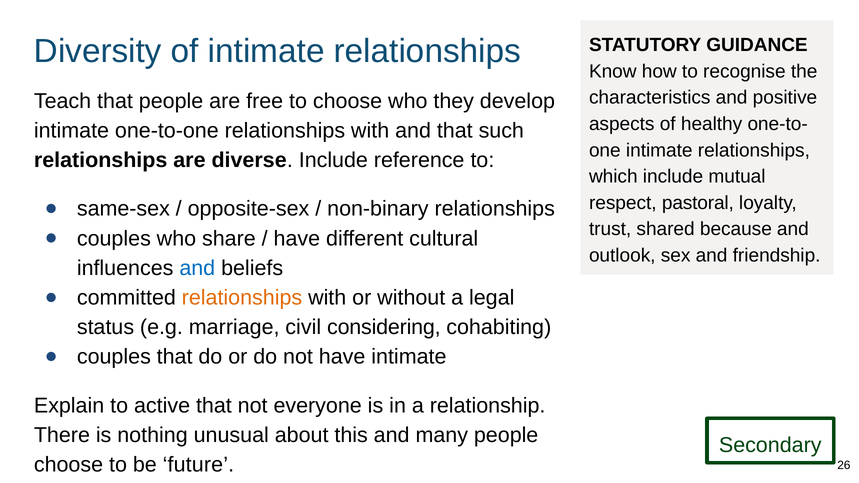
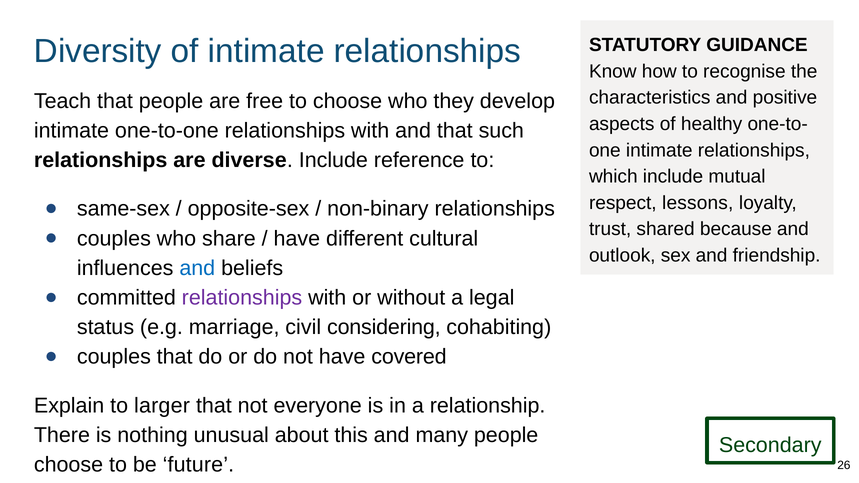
pastoral: pastoral -> lessons (698, 203)
relationships colour: orange -> purple (242, 298)
have intimate: intimate -> covered (409, 357)
active: active -> larger (162, 406)
